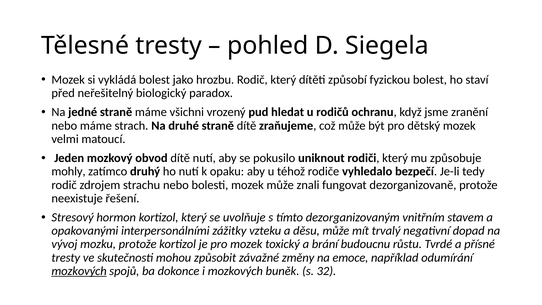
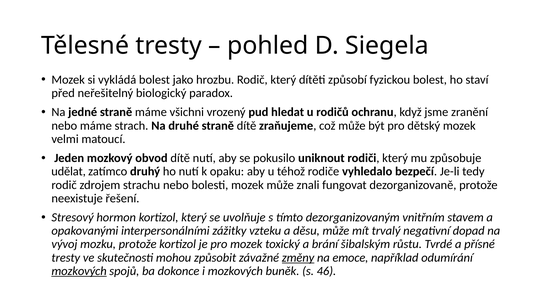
mohly: mohly -> udělat (69, 171)
budoucnu: budoucnu -> šibalským (365, 244)
změny underline: none -> present (298, 258)
32: 32 -> 46 (326, 271)
